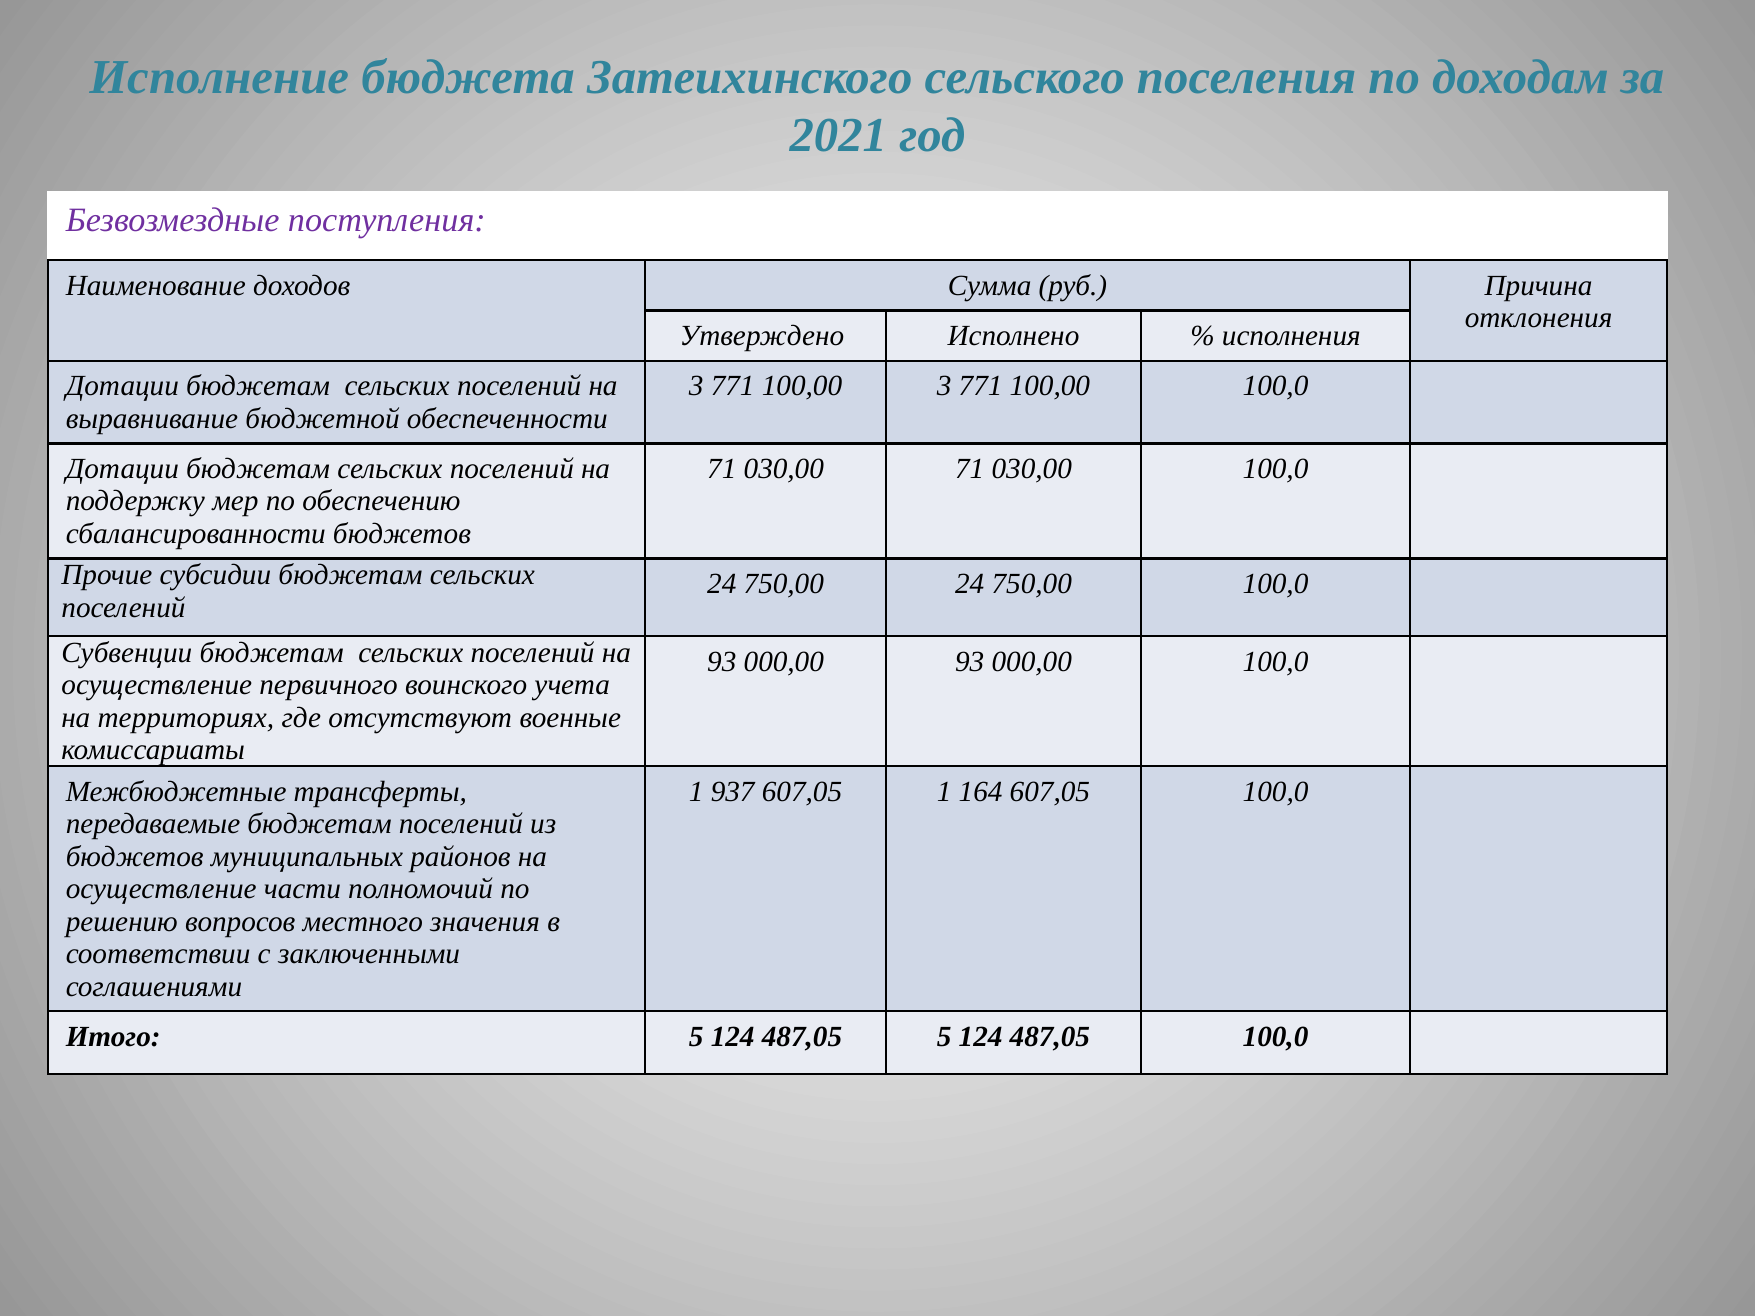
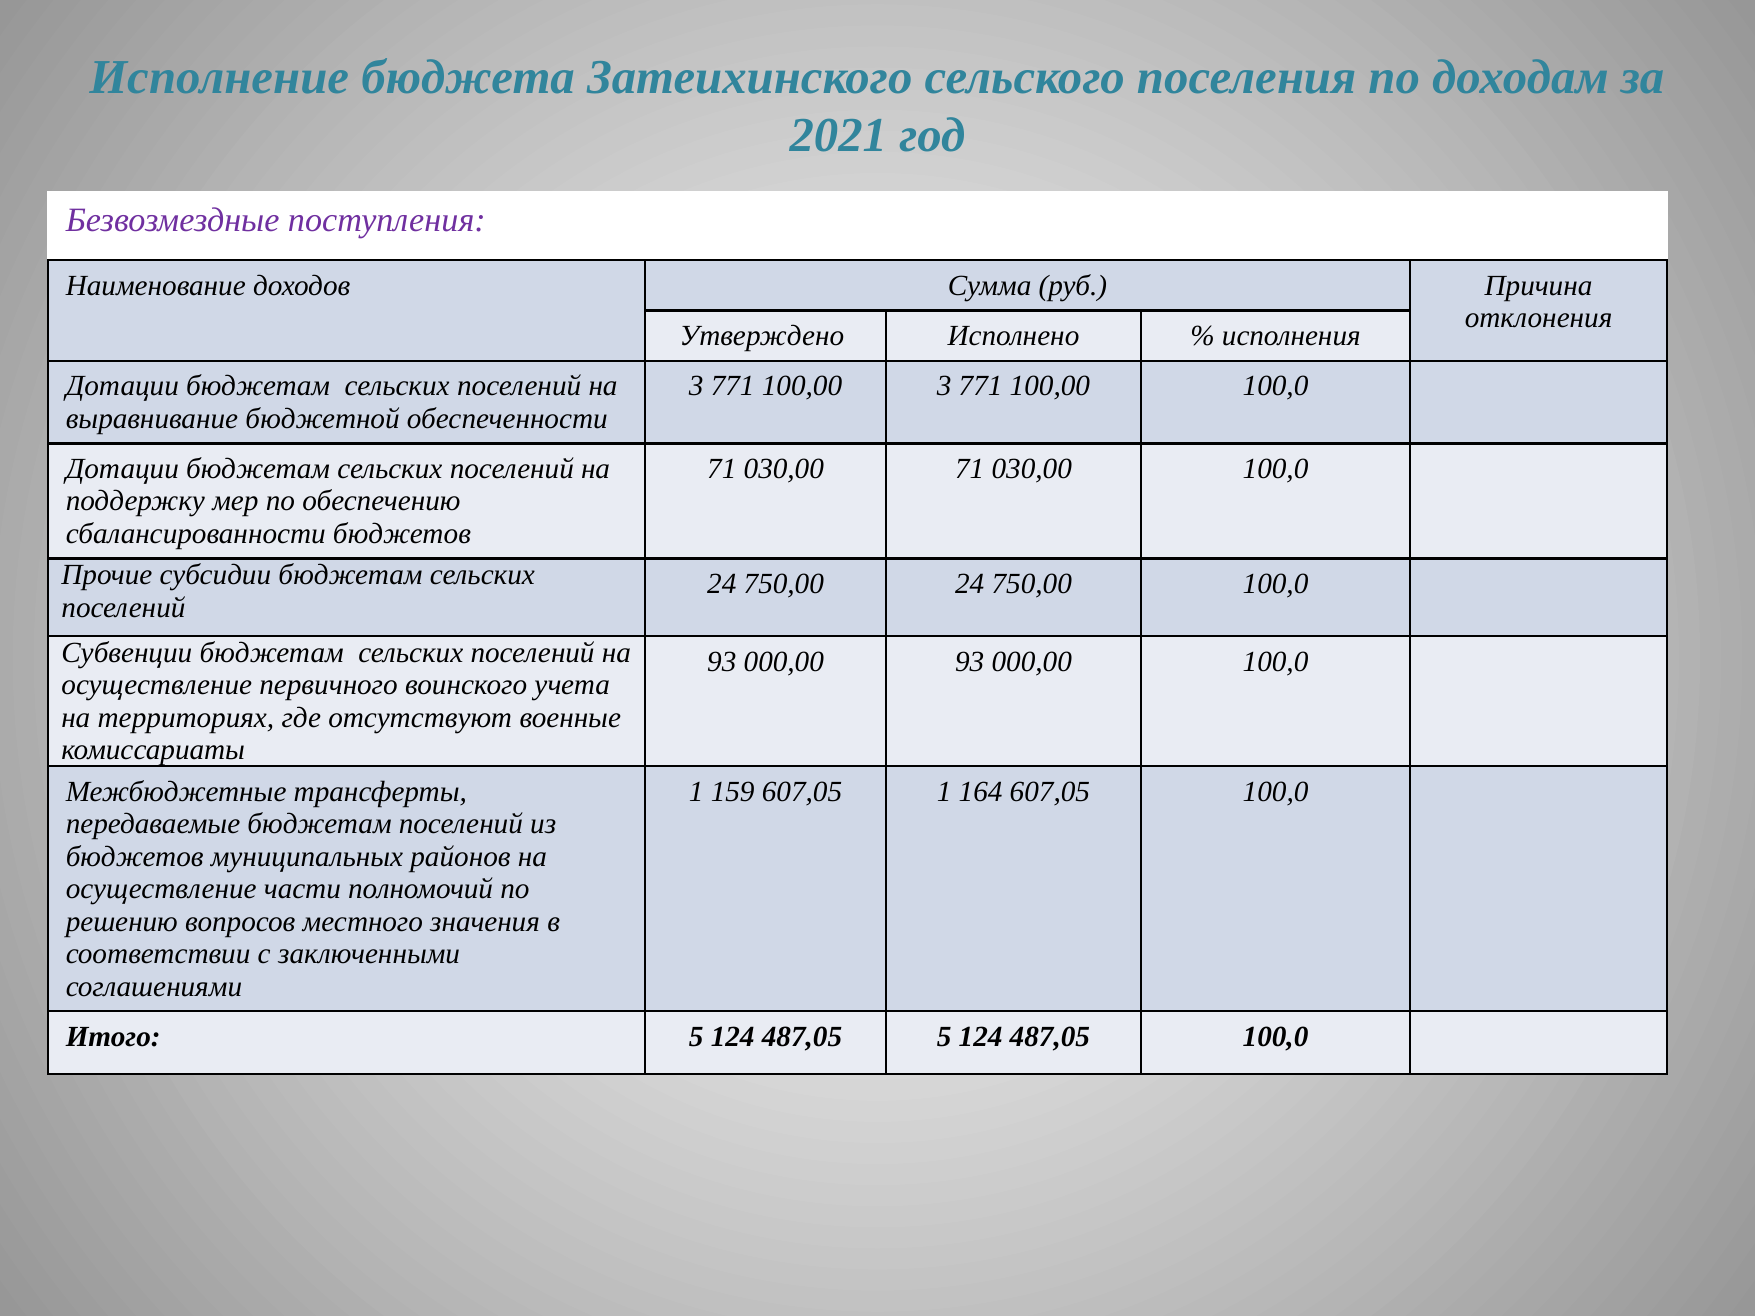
937: 937 -> 159 (733, 792)
